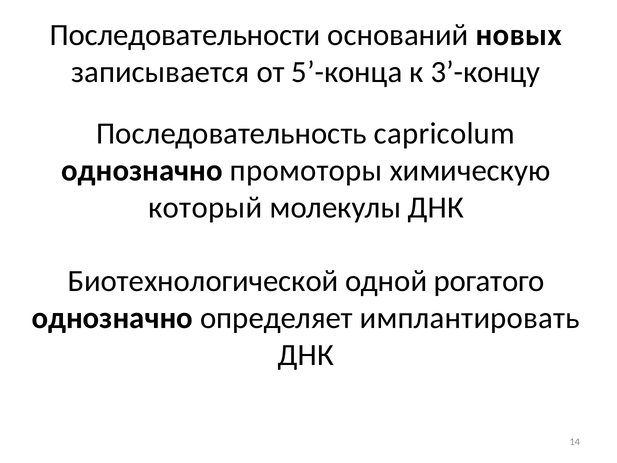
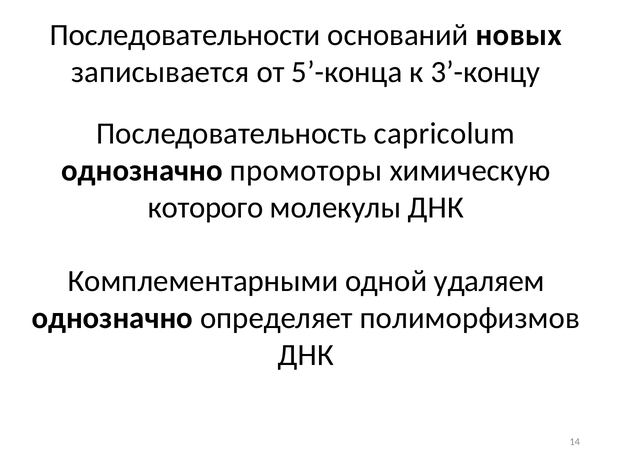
который: который -> которого (206, 207)
Биотехнологической: Биотехнологической -> Комплементарными (203, 281)
рогатого: рогатого -> удаляем (489, 281)
имплантировать: имплантировать -> полиморфизмов (470, 318)
